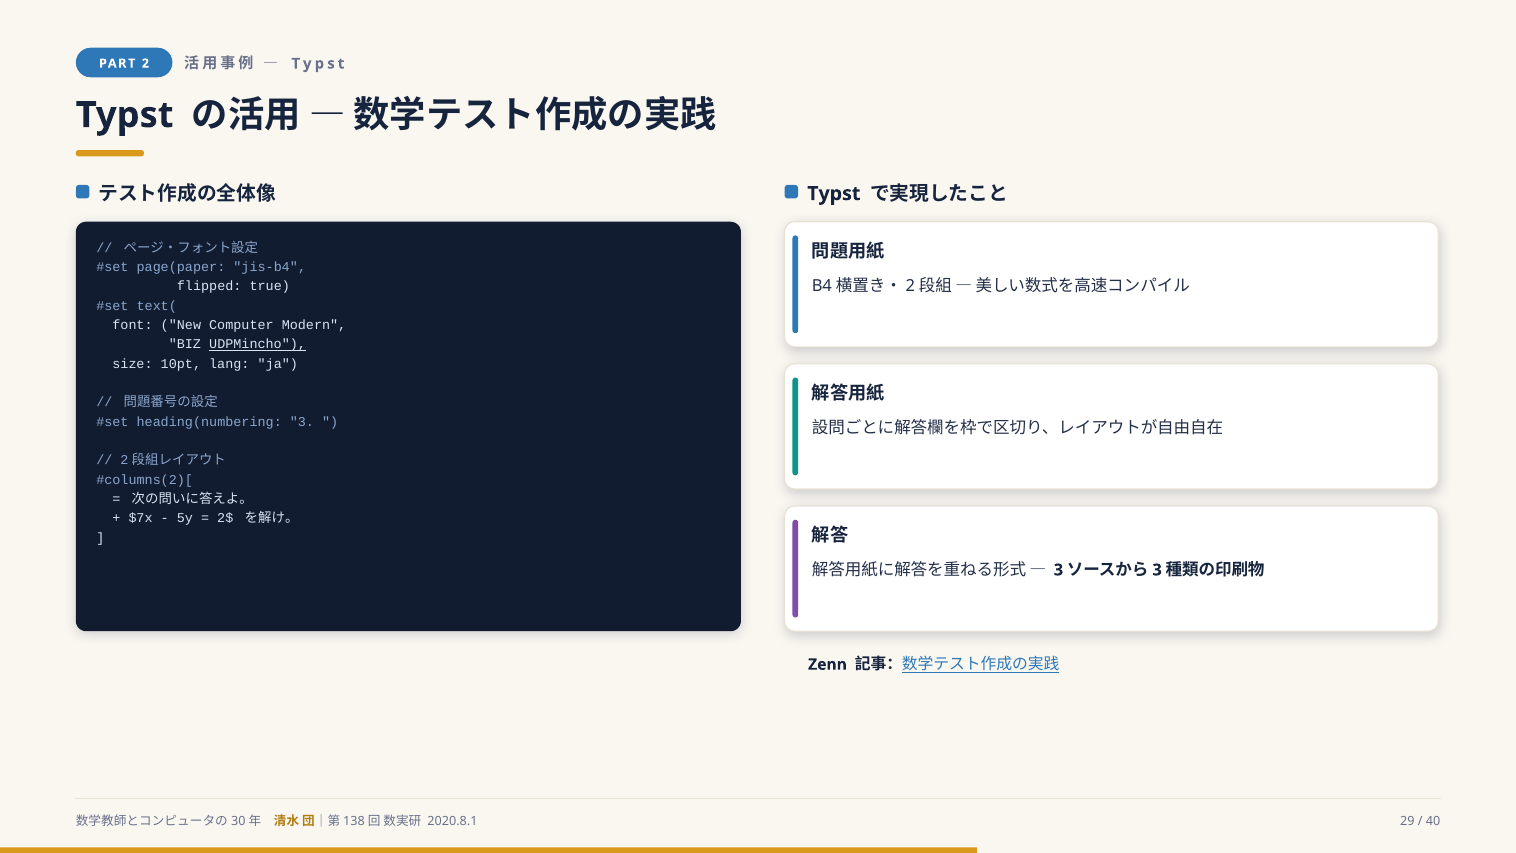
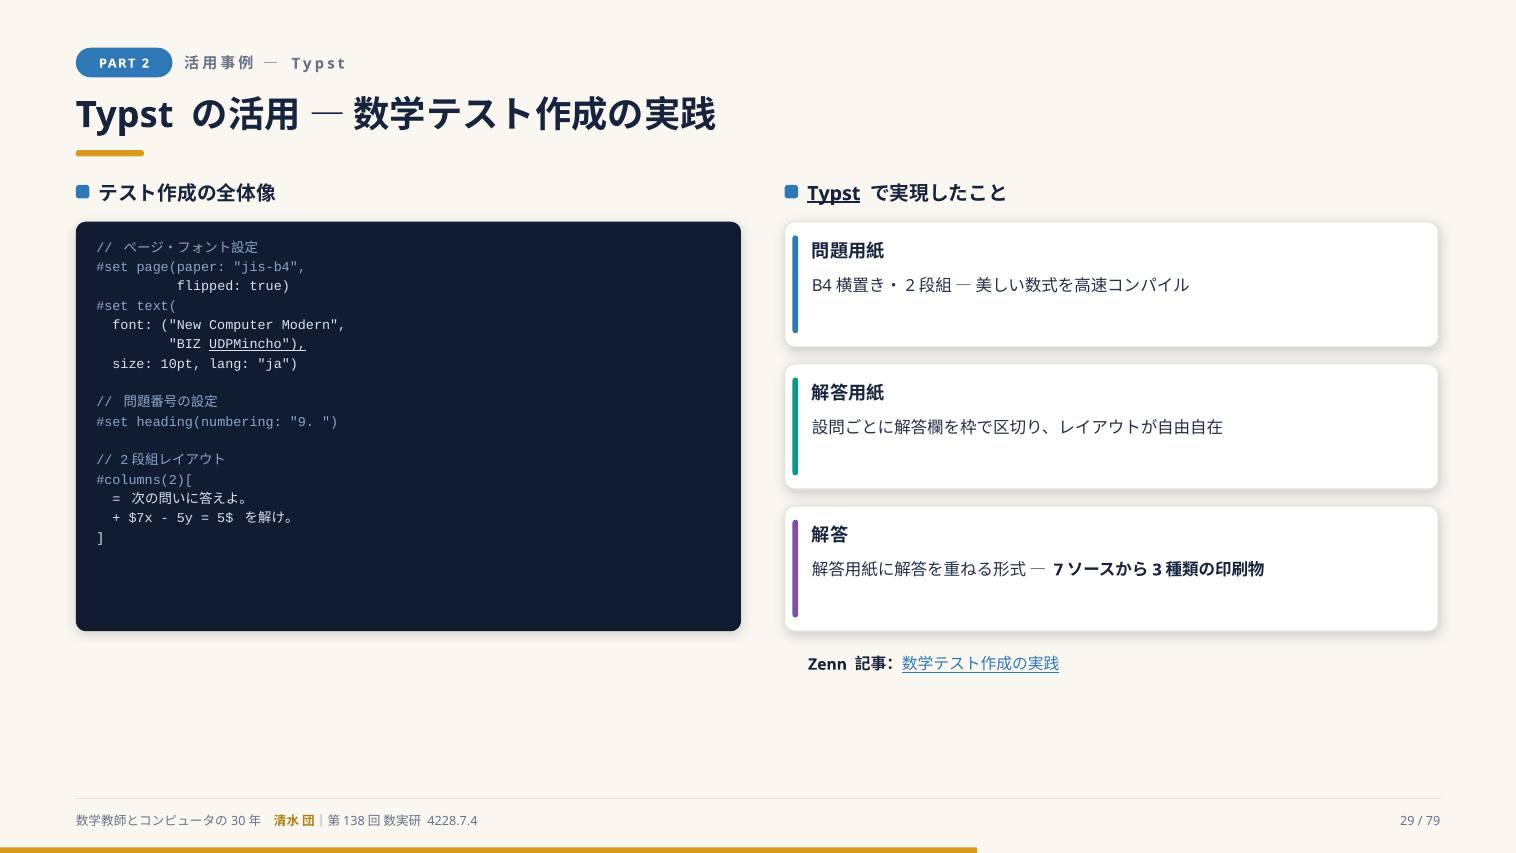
Typst underline: none -> present (834, 194)
heading(numbering 3: 3 -> 9 (302, 422)
2$: 2$ -> 5$ (225, 518)
3: 3 -> 7 (1059, 570)
2020.8.1: 2020.8.1 -> 4228.7.4 (452, 821)
40: 40 -> 79 (1433, 821)
